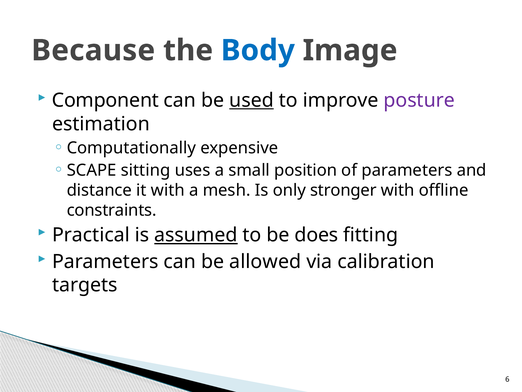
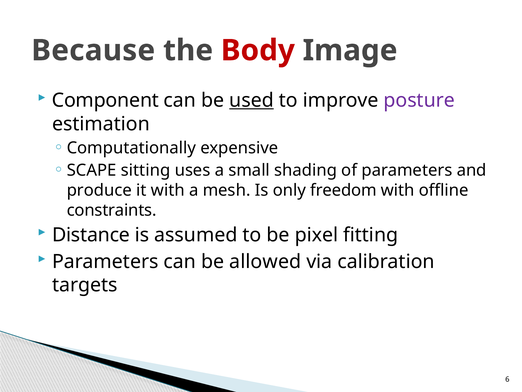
Body colour: blue -> red (258, 50)
position: position -> shading (306, 170)
distance: distance -> produce (99, 190)
stronger: stronger -> freedom (343, 190)
Practical: Practical -> Distance (91, 235)
assumed underline: present -> none (196, 235)
does: does -> pixel (316, 235)
